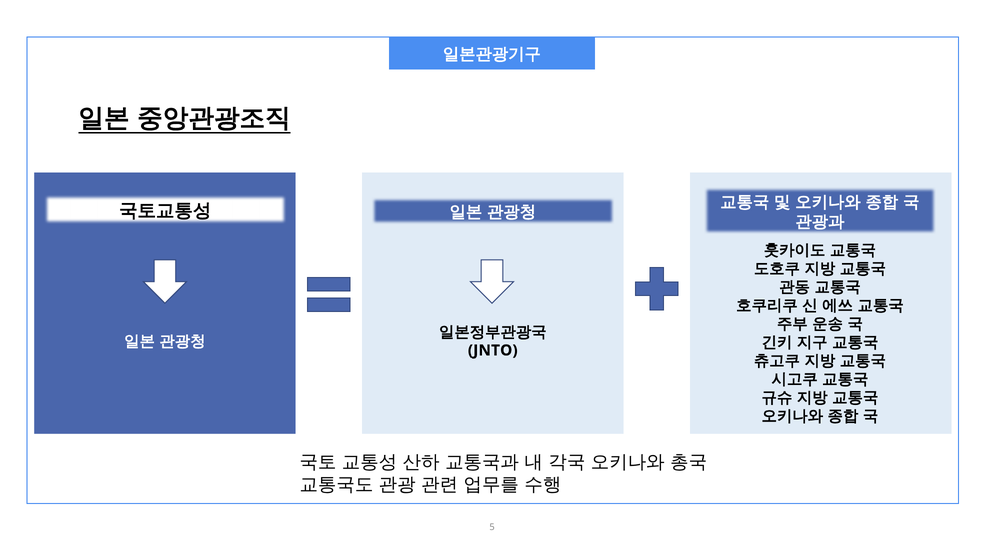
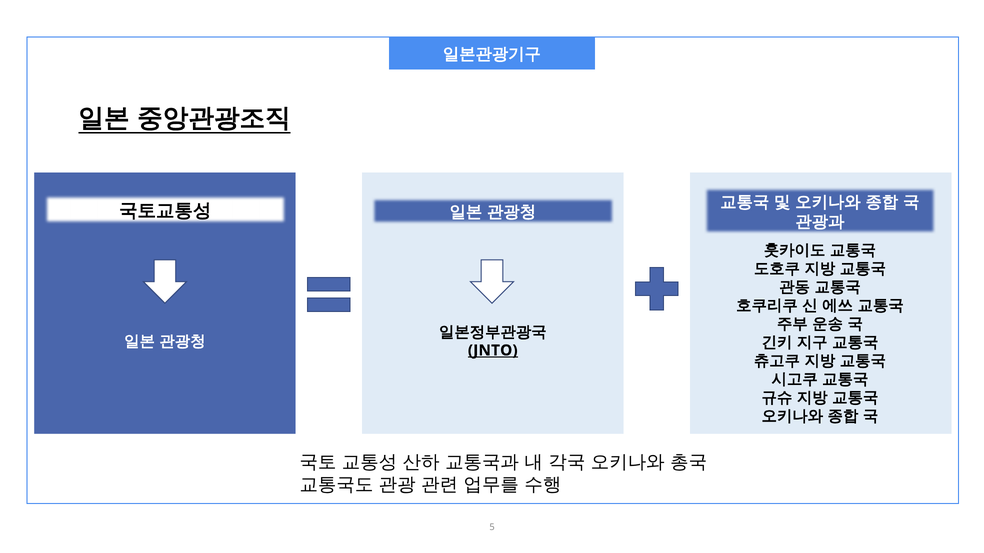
JNTO underline: none -> present (493, 351)
